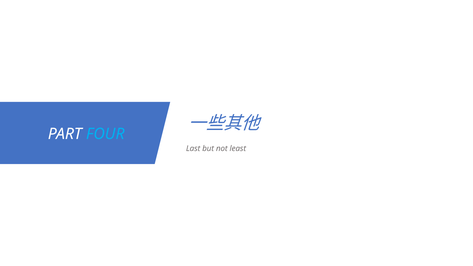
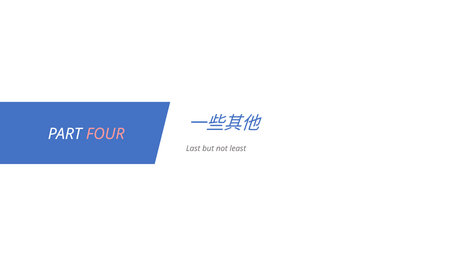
FOUR colour: light blue -> pink (105, 134)
